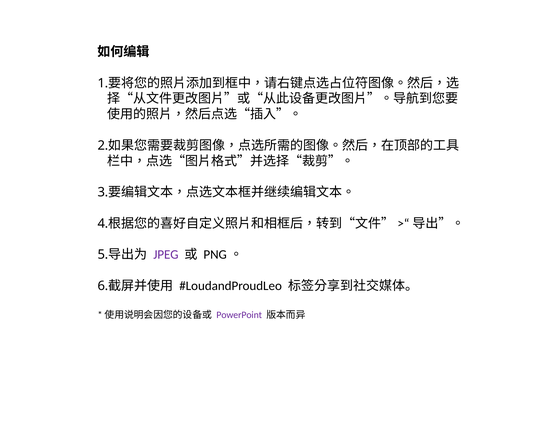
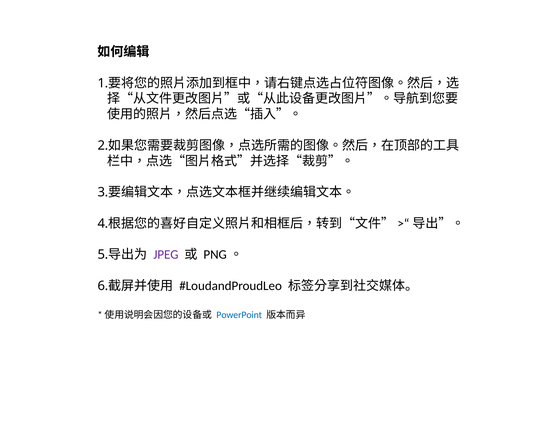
PowerPoint colour: purple -> blue (239, 315)
